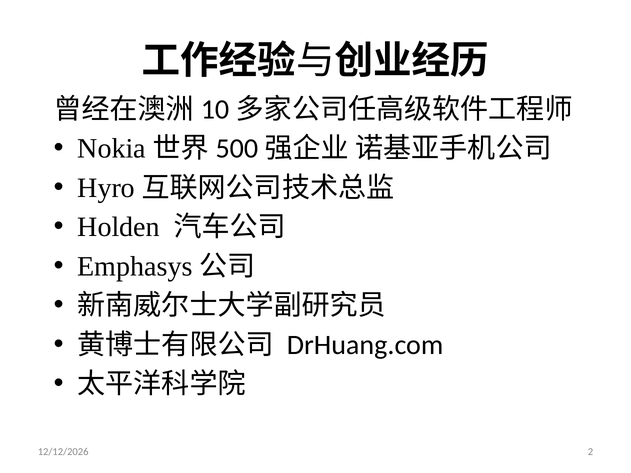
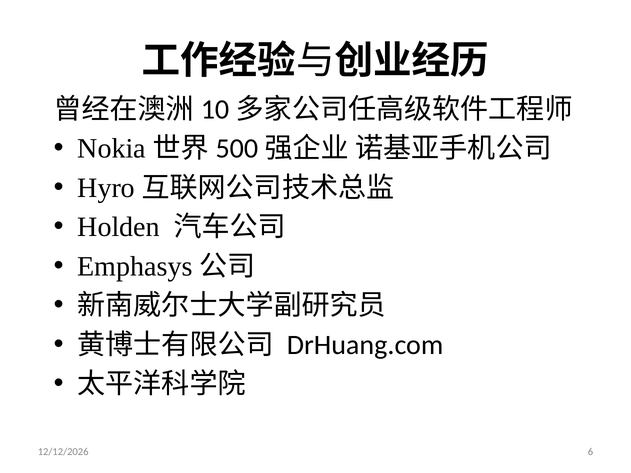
2: 2 -> 6 (591, 452)
